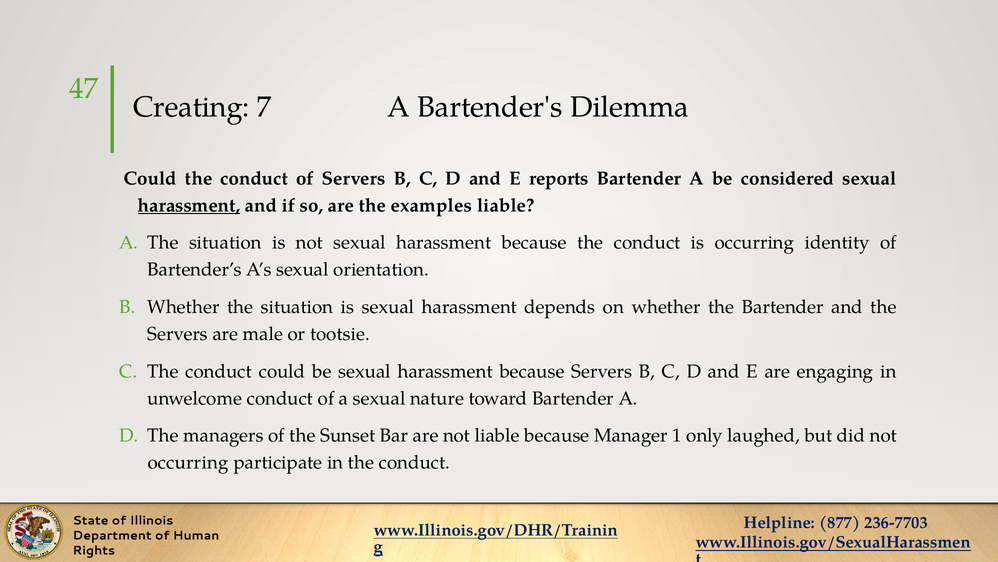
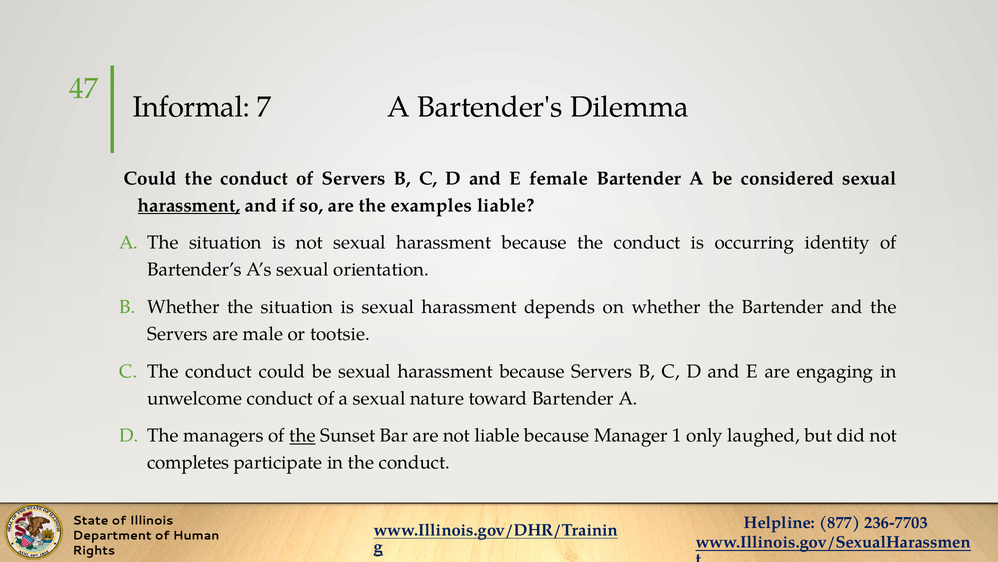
Creating: Creating -> Informal (191, 107)
reports: reports -> female (559, 178)
the underline: none -> present (303, 435)
occurring: occurring -> completes (188, 462)
